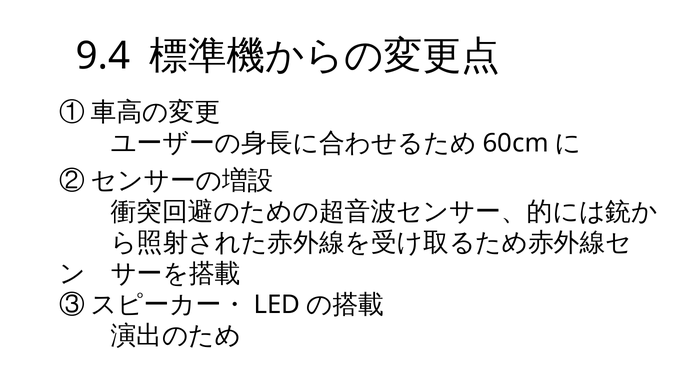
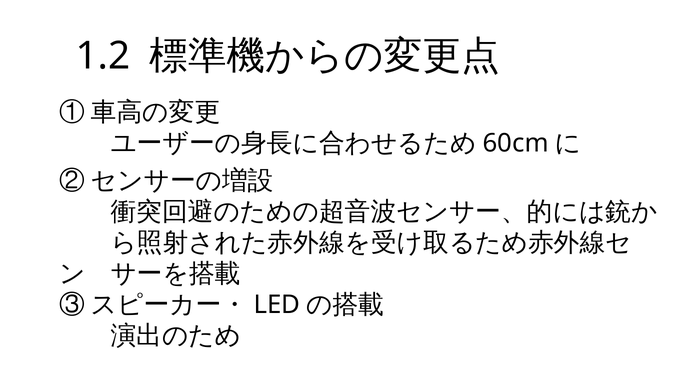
9.4: 9.4 -> 1.2 (103, 56)
